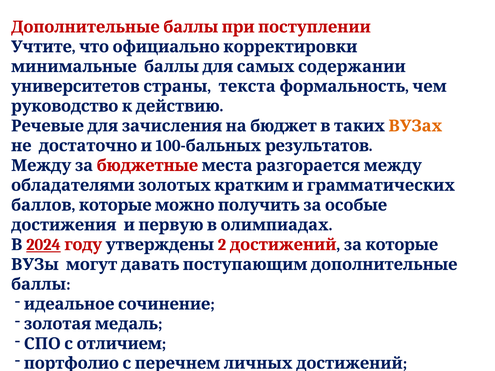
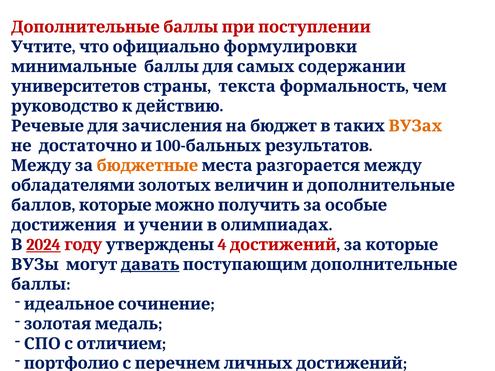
корректировки: корректировки -> формулировки (290, 47)
бюджетные colour: red -> orange (147, 166)
кратким: кратким -> величин (251, 185)
и грамматических: грамматических -> дополнительные (381, 185)
первую: первую -> учении (171, 225)
2: 2 -> 4 (222, 245)
давать underline: none -> present (150, 265)
